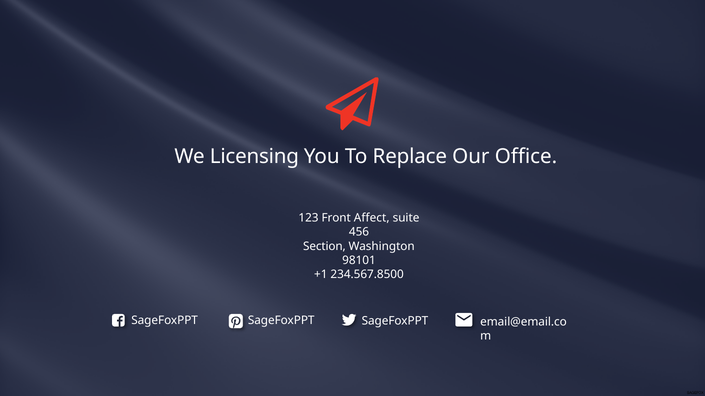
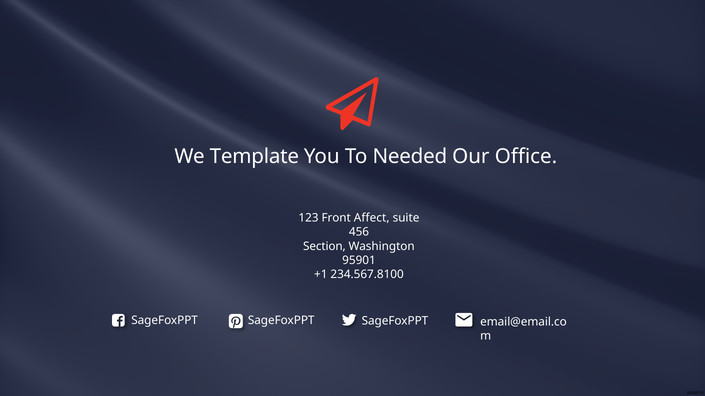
Licensing: Licensing -> Template (254, 157)
Replace: Replace -> Needed (410, 157)
98101: 98101 -> 95901 (359, 261)
234.567.8500: 234.567.8500 -> 234.567.8100 (367, 275)
